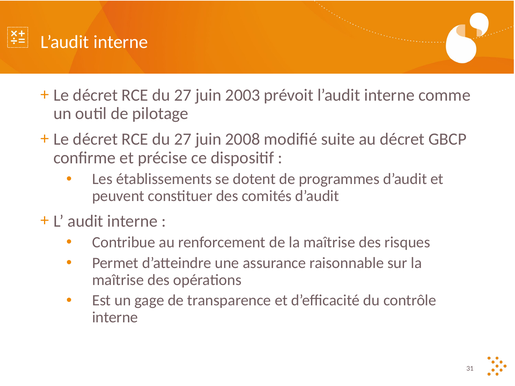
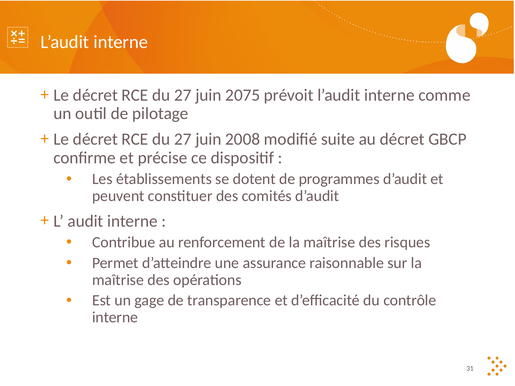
2003: 2003 -> 2075 (243, 95)
